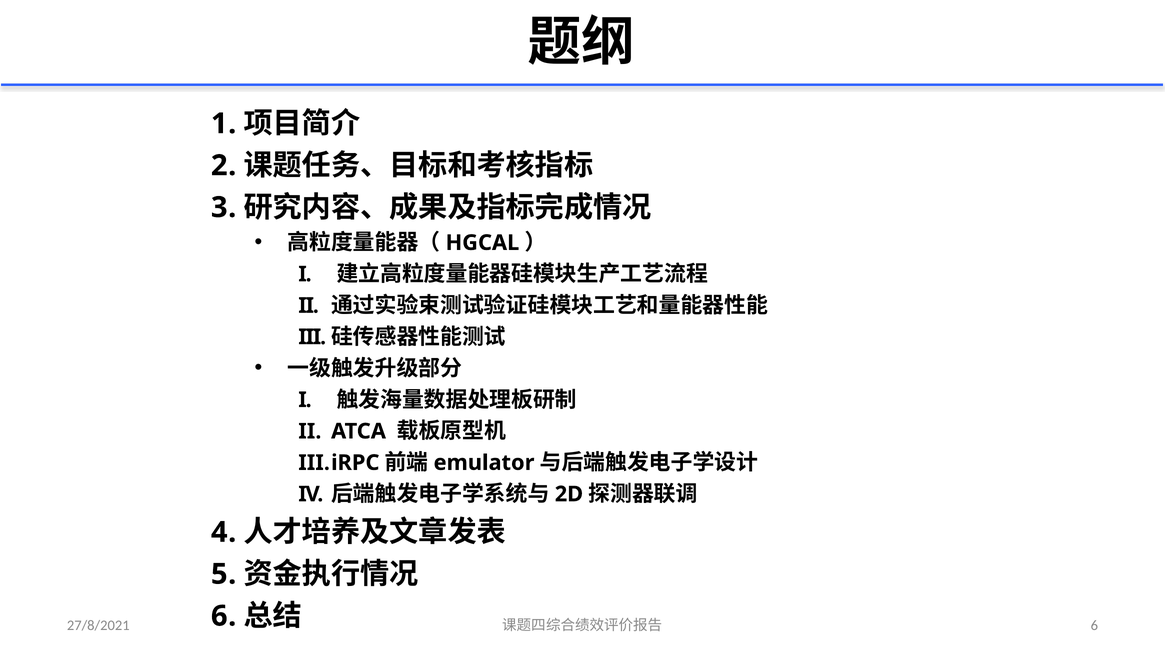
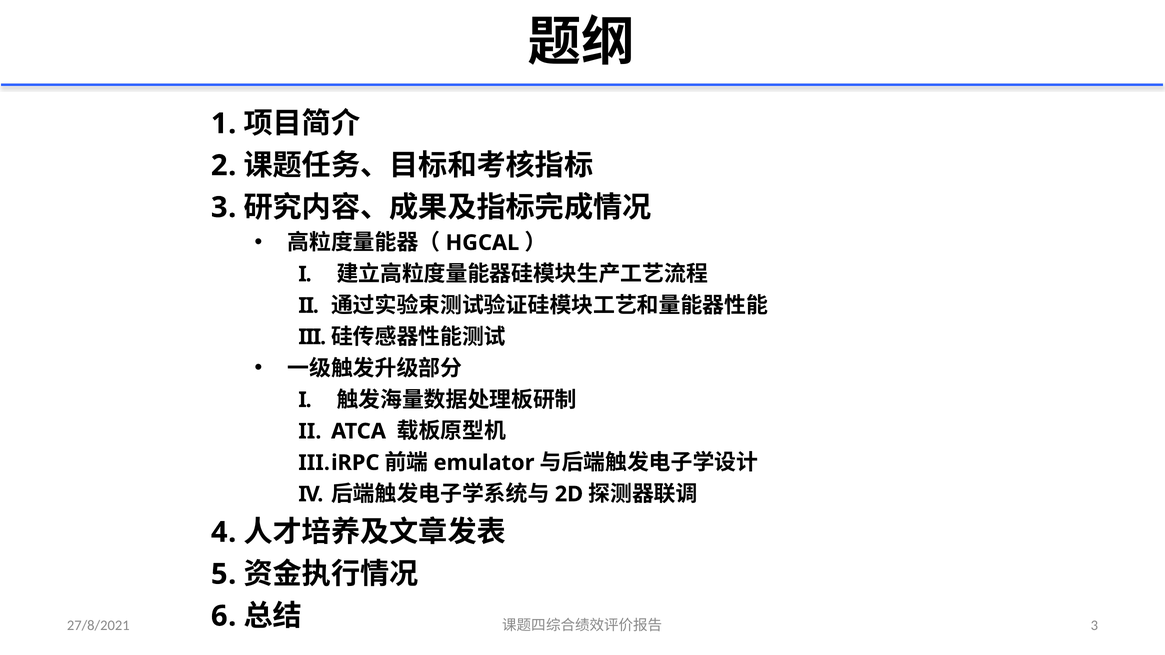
6: 6 -> 3 (1094, 626)
